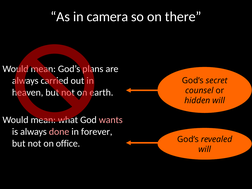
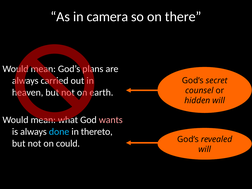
done colour: pink -> light blue (59, 132)
forever: forever -> thereto (97, 132)
office: office -> could (68, 143)
